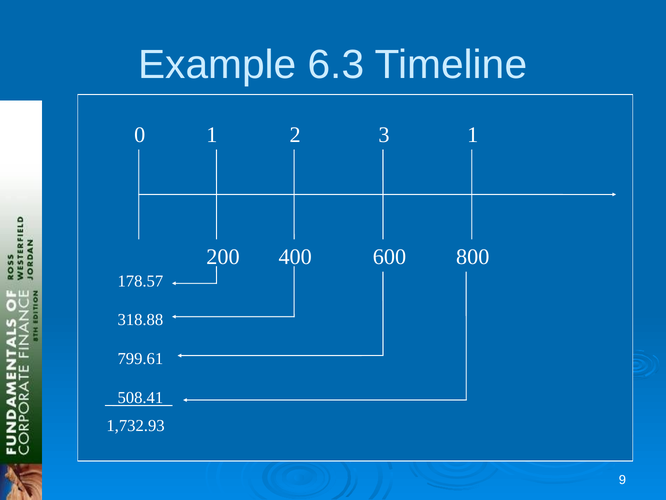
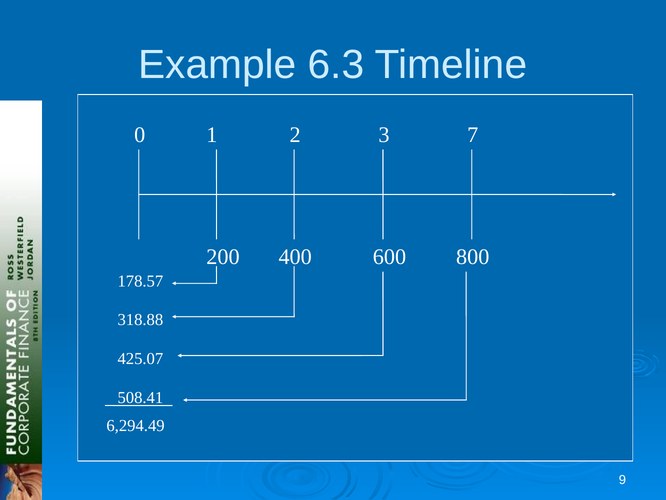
3 1: 1 -> 7 (473, 135)
799.61: 799.61 -> 425.07 (140, 358)
1,732.93: 1,732.93 -> 6,294.49 (136, 425)
